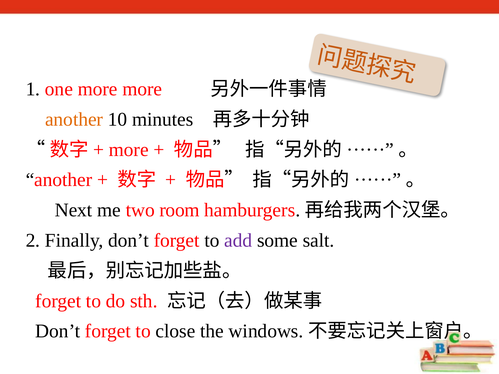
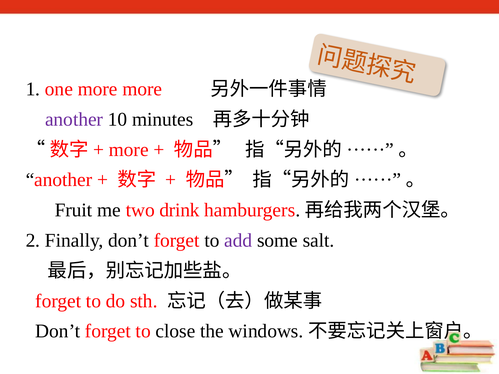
another colour: orange -> purple (74, 120)
Next: Next -> Fruit (74, 210)
room: room -> drink (180, 210)
